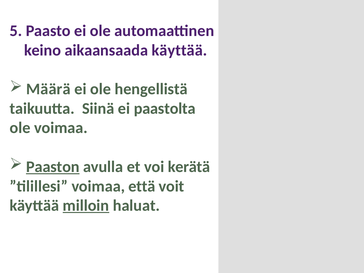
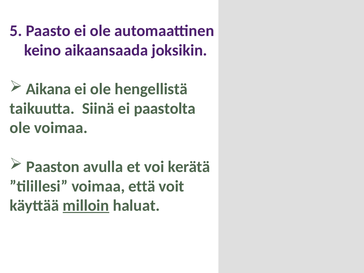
aikaansaada käyttää: käyttää -> joksikin (179, 50)
Määrä: Määrä -> Aikana (49, 89)
Paaston underline: present -> none (53, 167)
